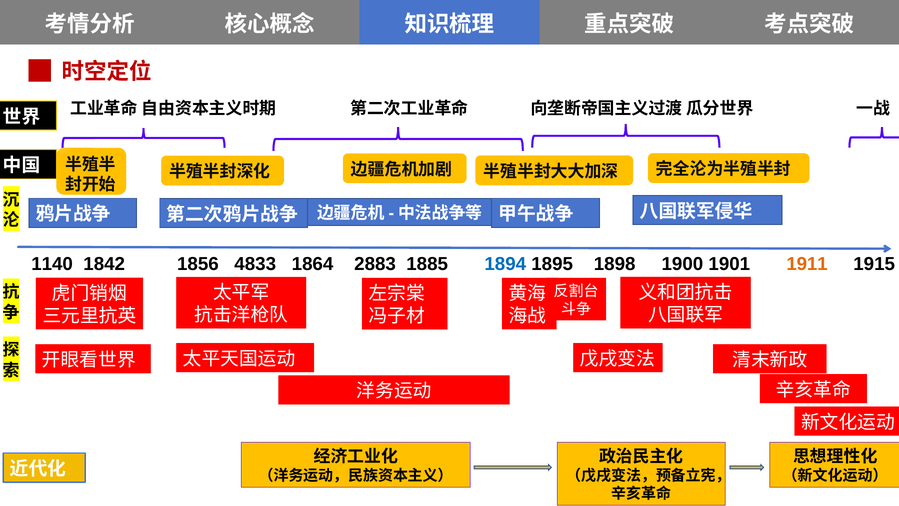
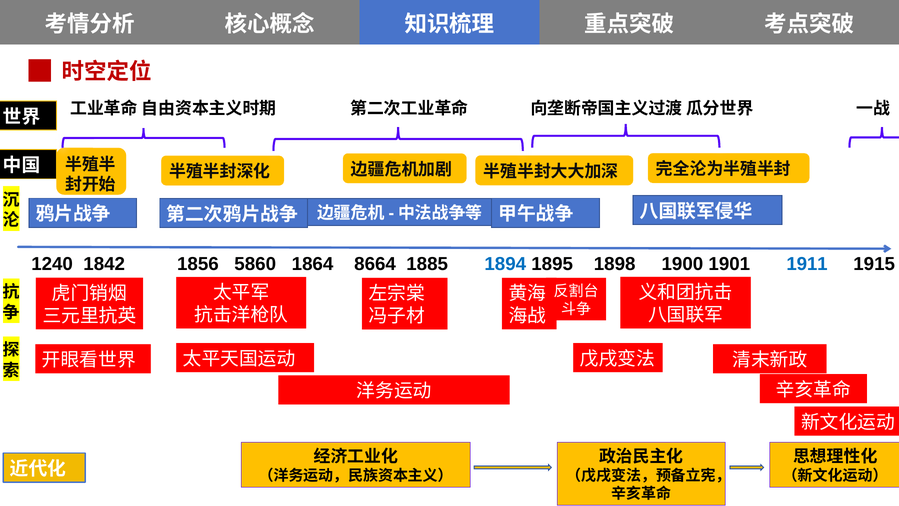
1140: 1140 -> 1240 (52, 264)
4833: 4833 -> 5860 (255, 264)
2883: 2883 -> 8664 (375, 264)
1911 colour: orange -> blue (807, 264)
